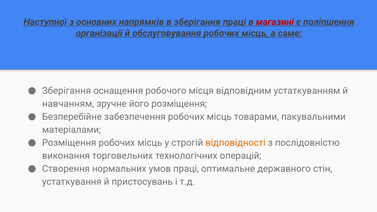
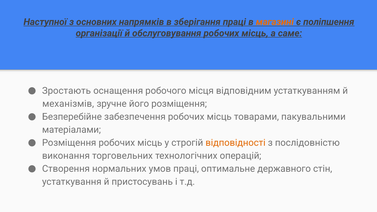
магазині colour: red -> orange (275, 22)
Зберігання: Зберігання -> Зростають (66, 91)
навчанням: навчанням -> механізмів (68, 104)
